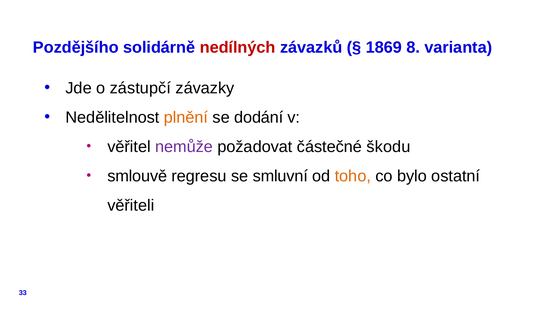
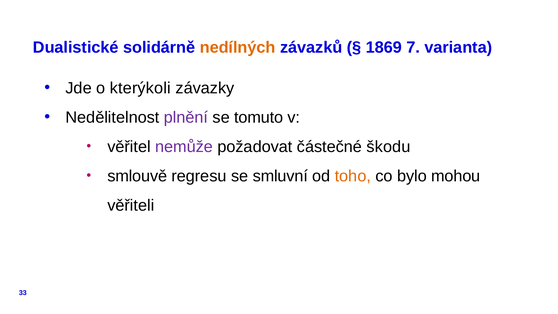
Pozdějšího: Pozdějšího -> Dualistické (76, 48)
nedílných colour: red -> orange (238, 48)
8: 8 -> 7 (413, 48)
zástupčí: zástupčí -> kterýkoli (140, 88)
plnění colour: orange -> purple (186, 117)
dodání: dodání -> tomuto (259, 117)
ostatní: ostatní -> mohou (456, 176)
